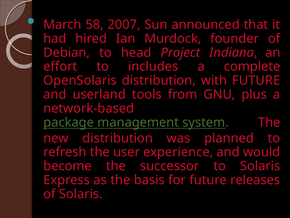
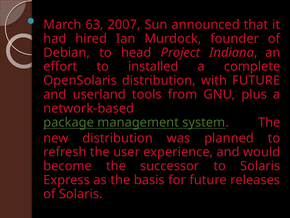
58: 58 -> 63 (95, 25)
includes: includes -> installed (153, 66)
